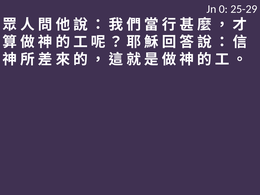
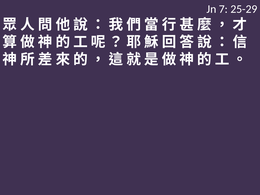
0: 0 -> 7 (223, 9)
